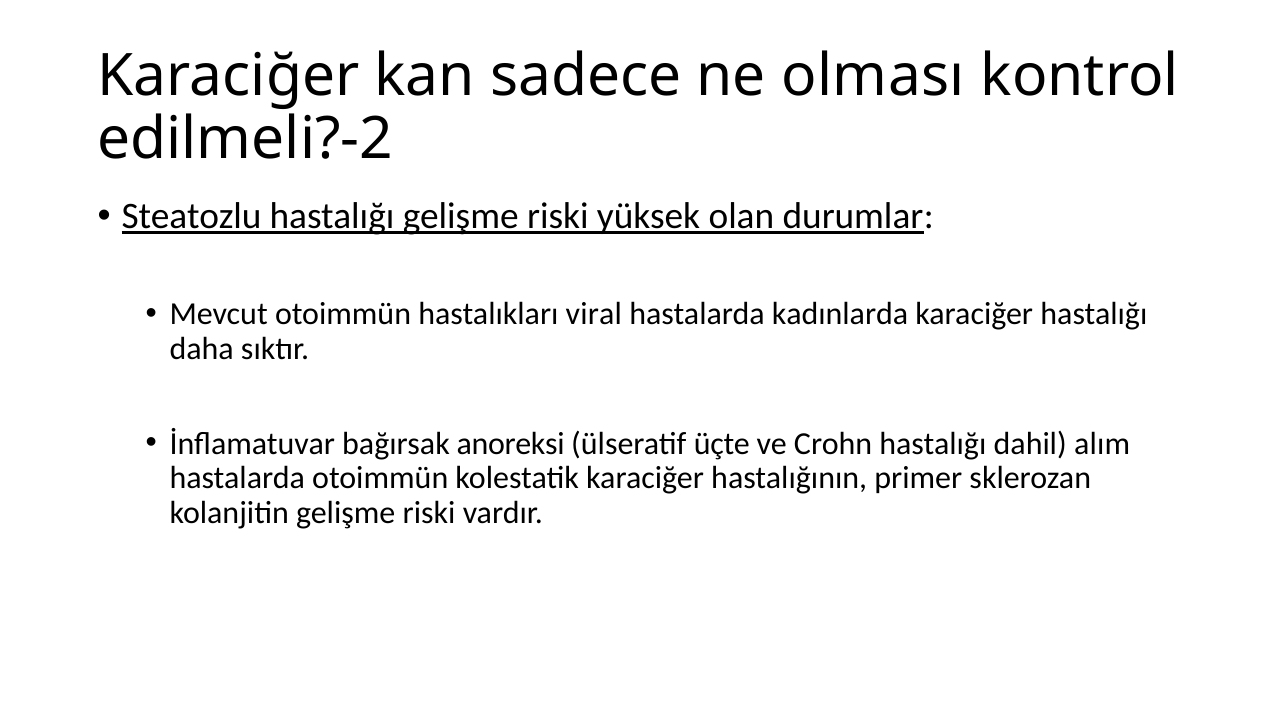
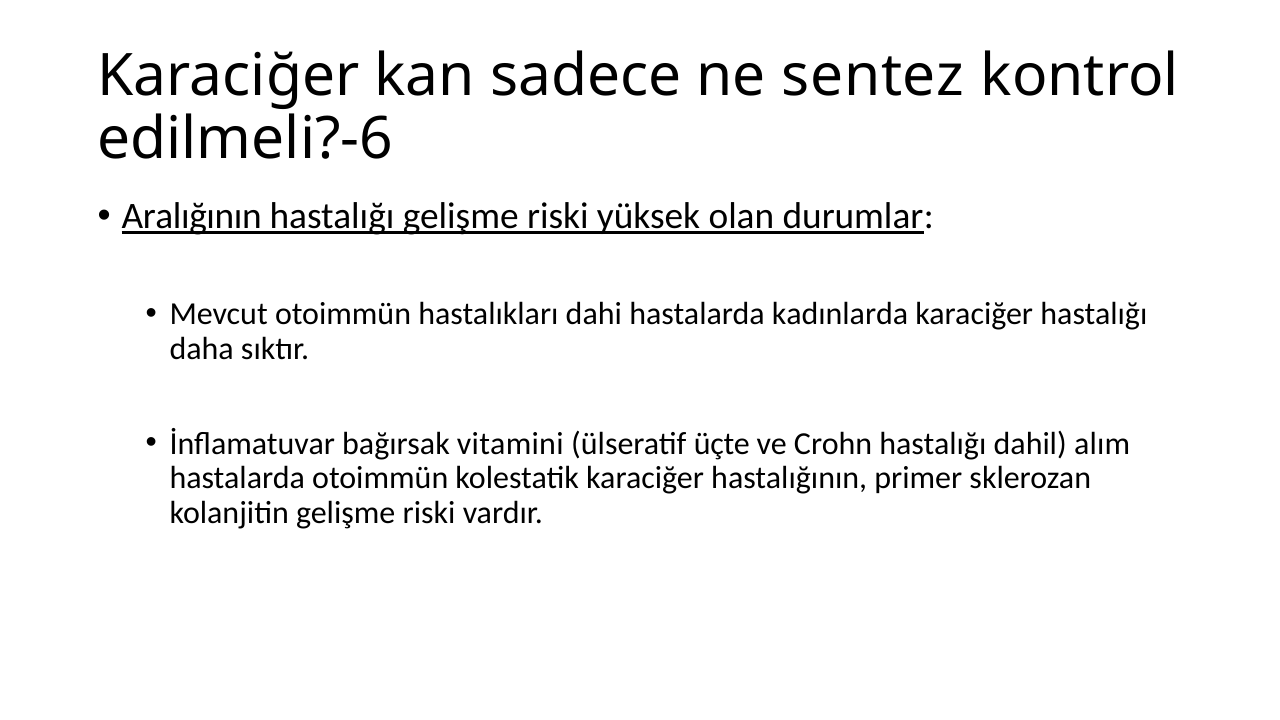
olması: olması -> sentez (873, 76)
edilmeli?-2: edilmeli?-2 -> edilmeli?-6 (245, 139)
Steatozlu: Steatozlu -> Aralığının (192, 216)
viral: viral -> dahi (594, 314)
anoreksi: anoreksi -> vitamini (510, 444)
